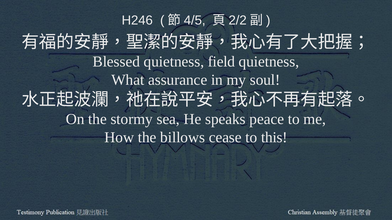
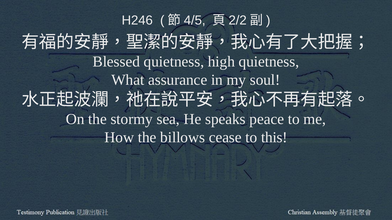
field: field -> high (221, 62)
